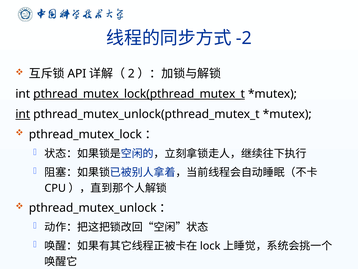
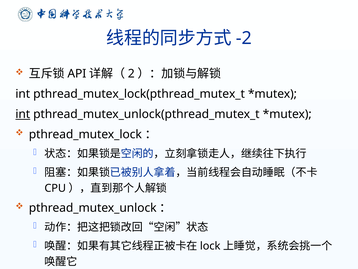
pthread_mutex_lock(pthread_mutex_t underline: present -> none (139, 94)
